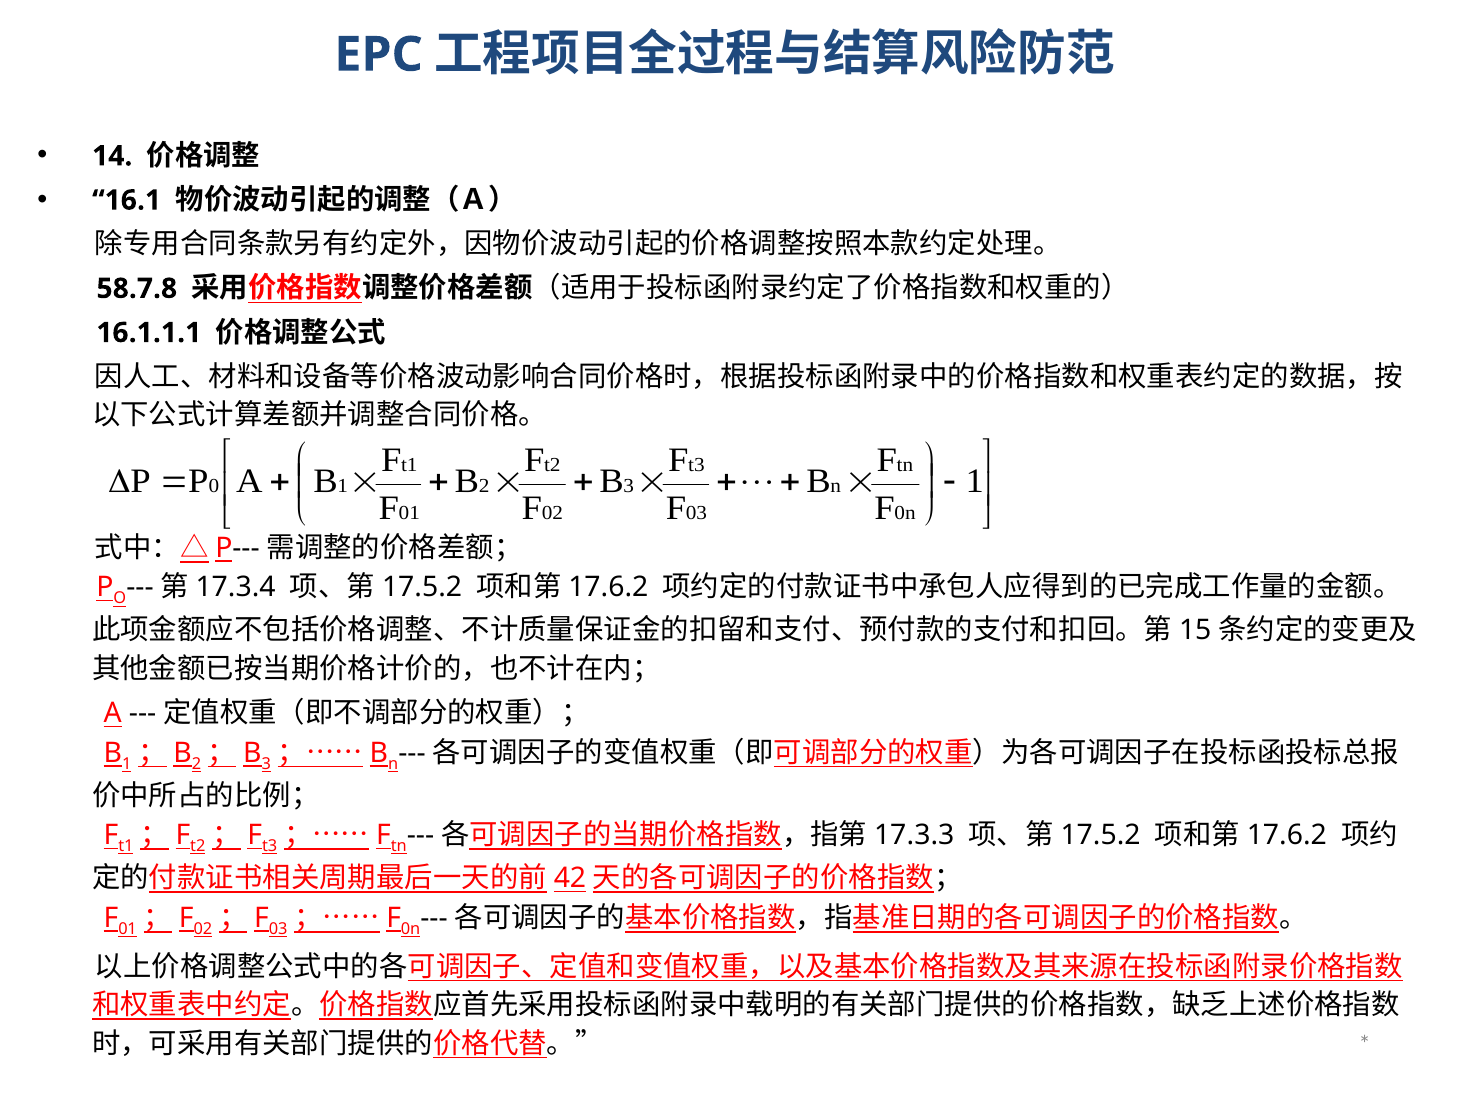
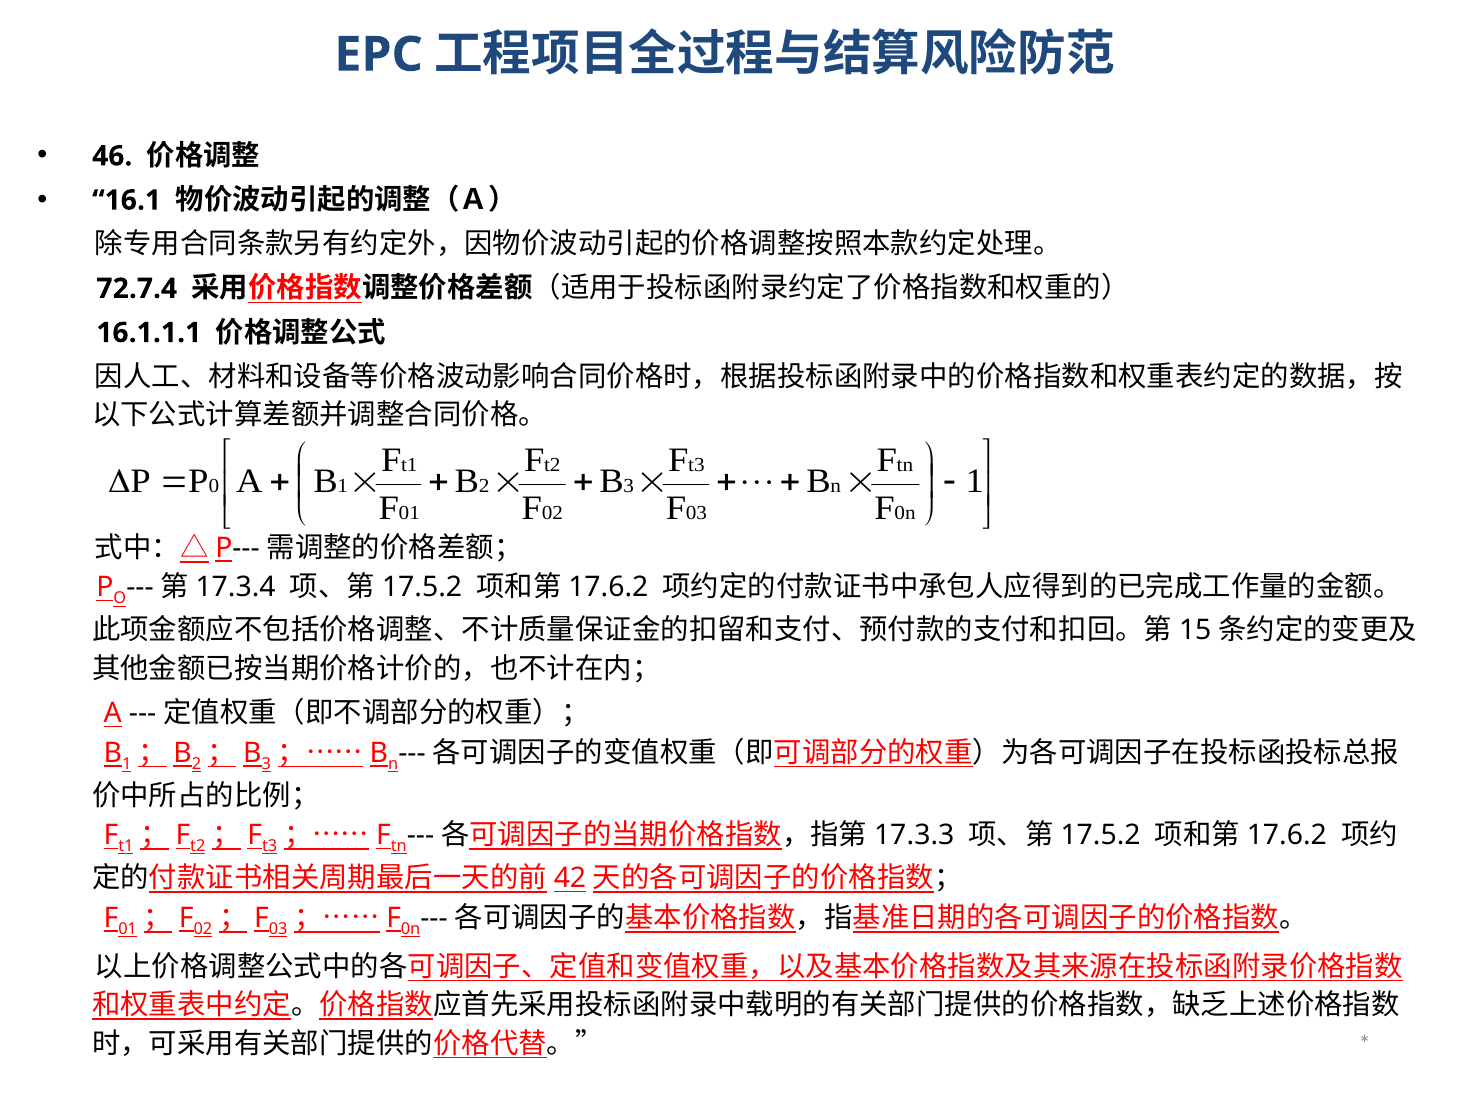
14: 14 -> 46 (112, 156)
58.7.8: 58.7.8 -> 72.7.4 (137, 288)
